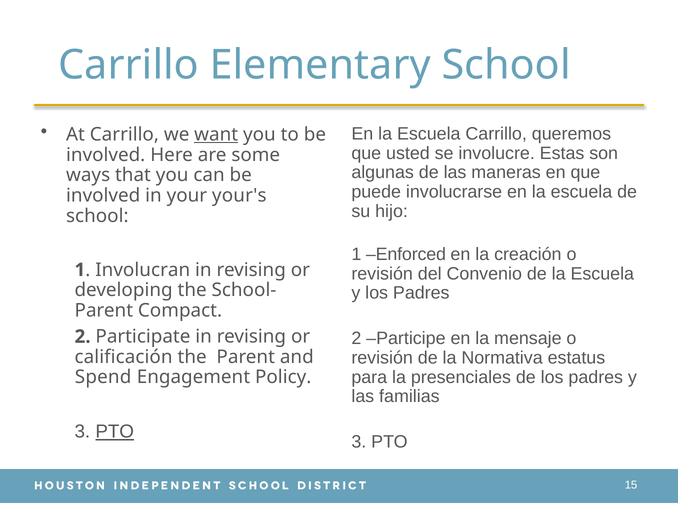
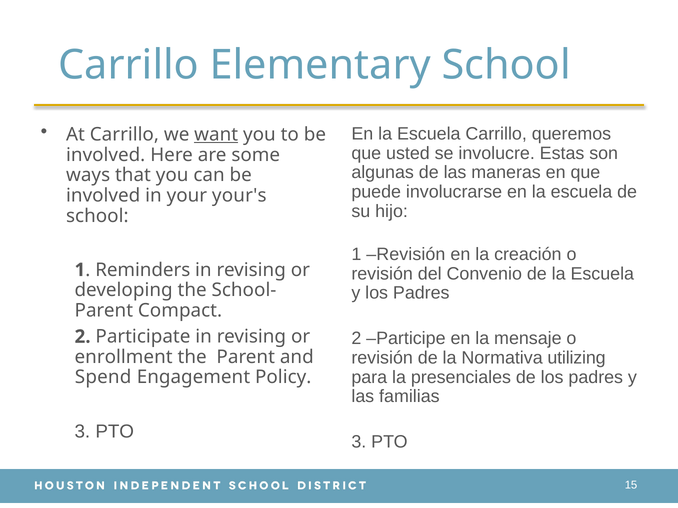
1 Enforced: Enforced -> Revisión (406, 255)
Involucran: Involucran -> Reminders (143, 270)
estatus: estatus -> utilizing (577, 358)
calificación: calificación -> enrollment (124, 357)
PTO underline: present -> none (115, 432)
